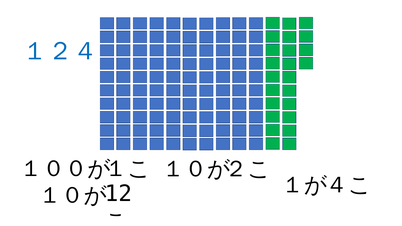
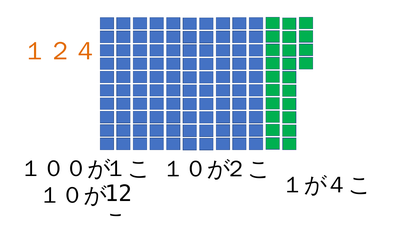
１２４ colour: blue -> orange (60, 51)
